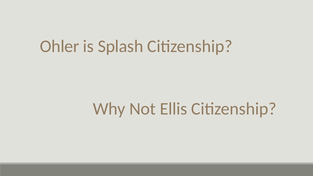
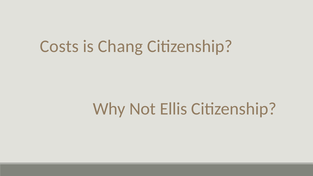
Ohler: Ohler -> Costs (59, 46)
Splash: Splash -> Chang (120, 46)
